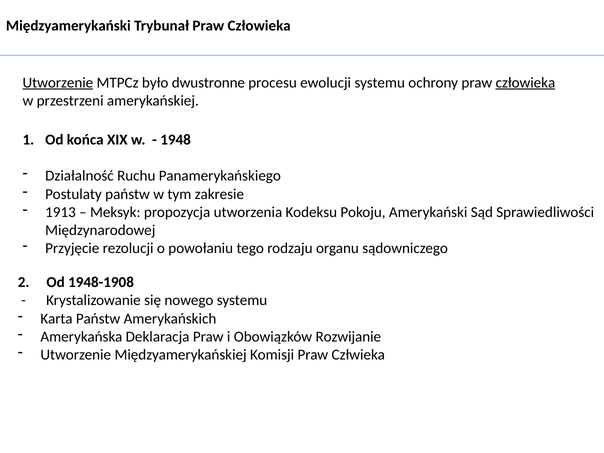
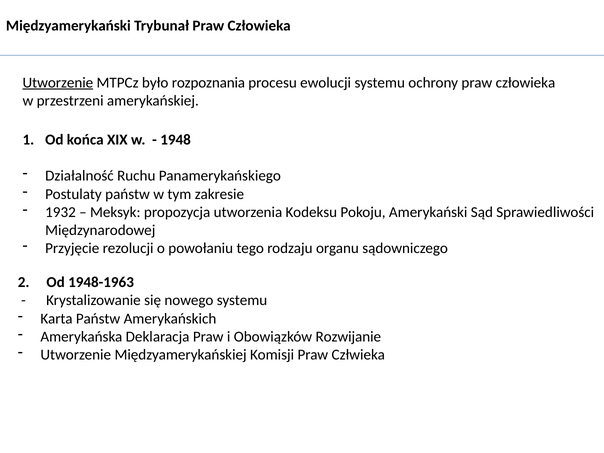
dwustronne: dwustronne -> rozpoznania (208, 83)
człowieka underline: present -> none (525, 83)
1913: 1913 -> 1932 (61, 212)
1948-1908: 1948-1908 -> 1948-1963 (101, 282)
